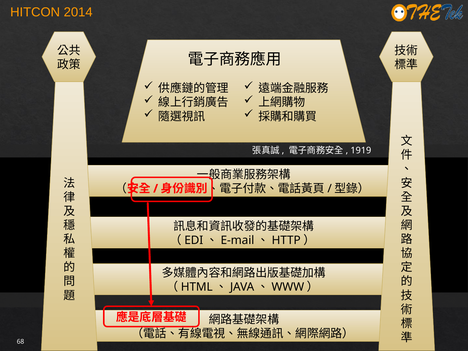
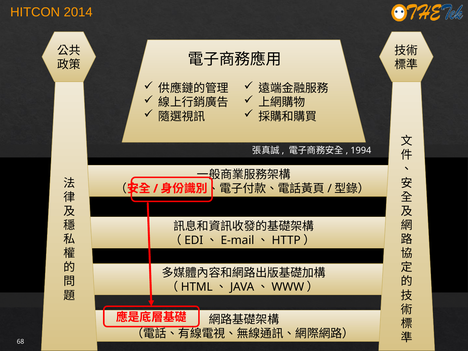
1919: 1919 -> 1994 (361, 150)
